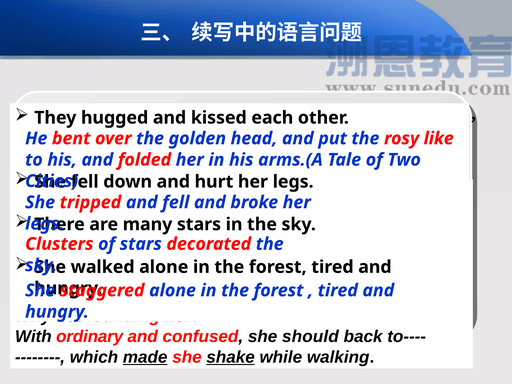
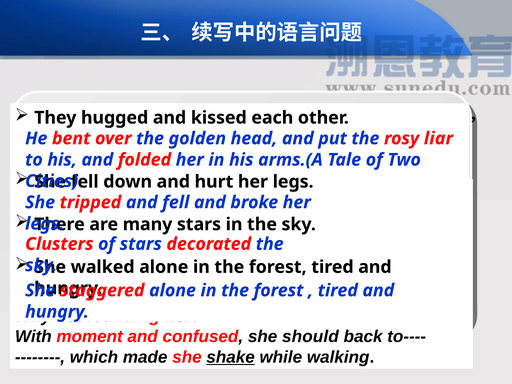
like: like -> liar (438, 138)
ordinary: ordinary -> moment (90, 337)
made underline: present -> none (145, 357)
